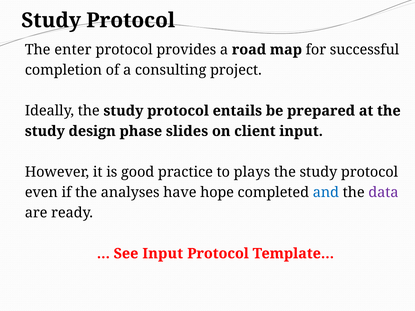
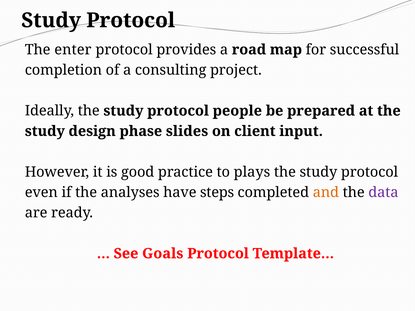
entails: entails -> people (237, 111)
hope: hope -> steps (217, 193)
and colour: blue -> orange (326, 193)
See Input: Input -> Goals (163, 254)
